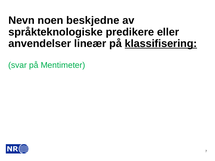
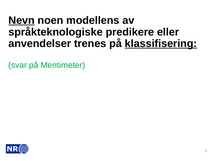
Nevn underline: none -> present (22, 20)
beskjedne: beskjedne -> modellens (93, 20)
lineær: lineær -> trenes (90, 44)
